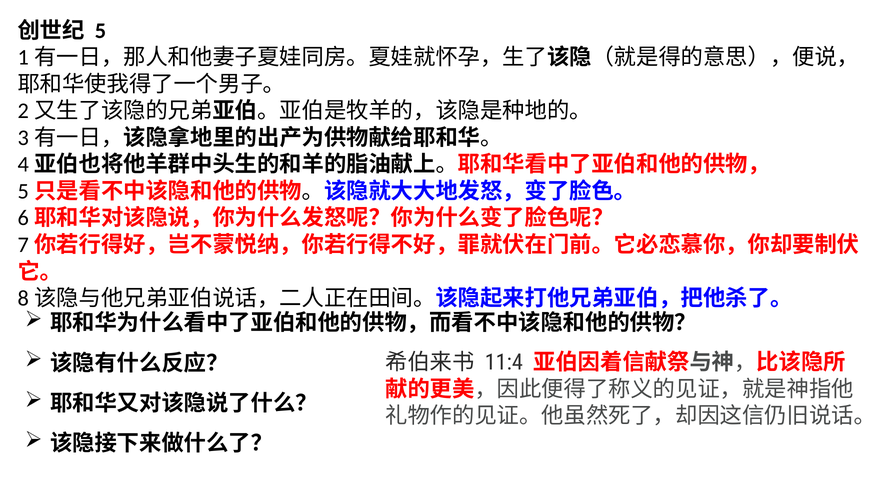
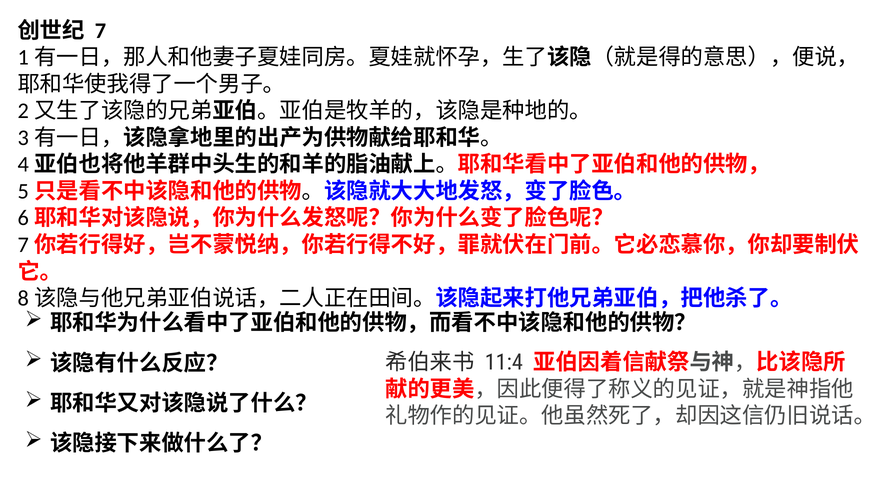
5: 5 -> 7 (100, 31)
